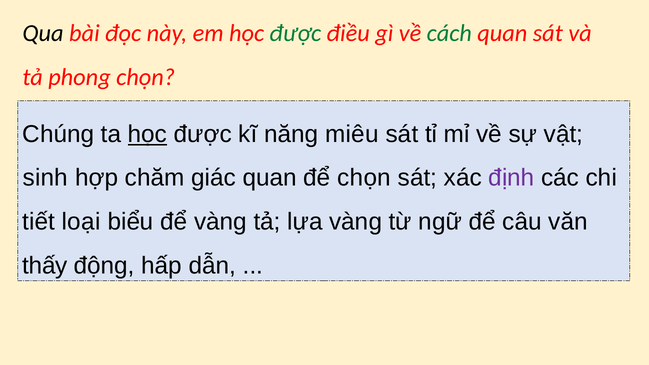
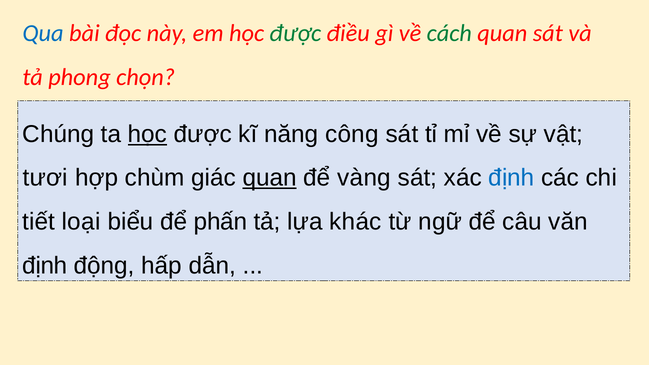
Qua colour: black -> blue (43, 33)
miêu: miêu -> công (352, 134)
sinh: sinh -> tươi (45, 178)
chăm: chăm -> chùm (155, 178)
quan underline: none -> present (270, 178)
để chọn: chọn -> vàng (364, 178)
định colour: purple -> blue (511, 178)
để vàng: vàng -> phấn (221, 222)
lựa vàng: vàng -> khác (356, 222)
thấy: thấy -> định (45, 266)
